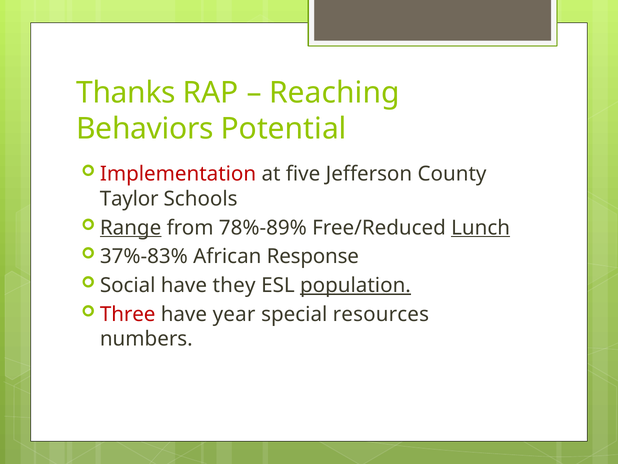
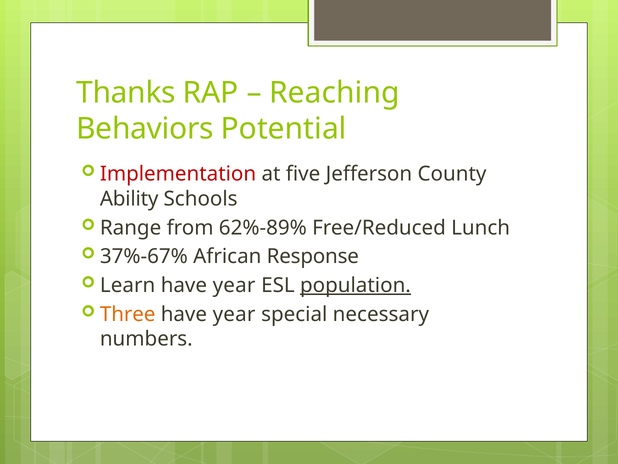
Taylor: Taylor -> Ability (129, 199)
Range underline: present -> none (131, 228)
78%-89%: 78%-89% -> 62%-89% (263, 228)
Lunch underline: present -> none (481, 228)
37%-83%: 37%-83% -> 37%-67% (144, 256)
Social: Social -> Learn (128, 285)
they: they -> year (234, 285)
Three colour: red -> orange (128, 314)
resources: resources -> necessary (381, 314)
